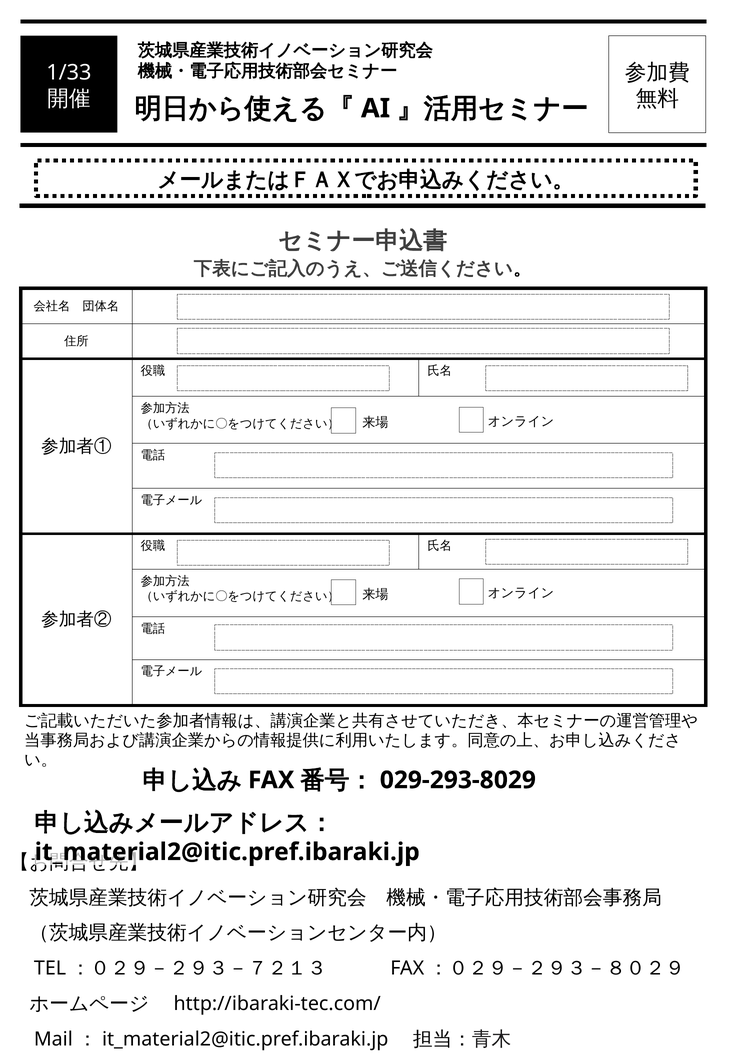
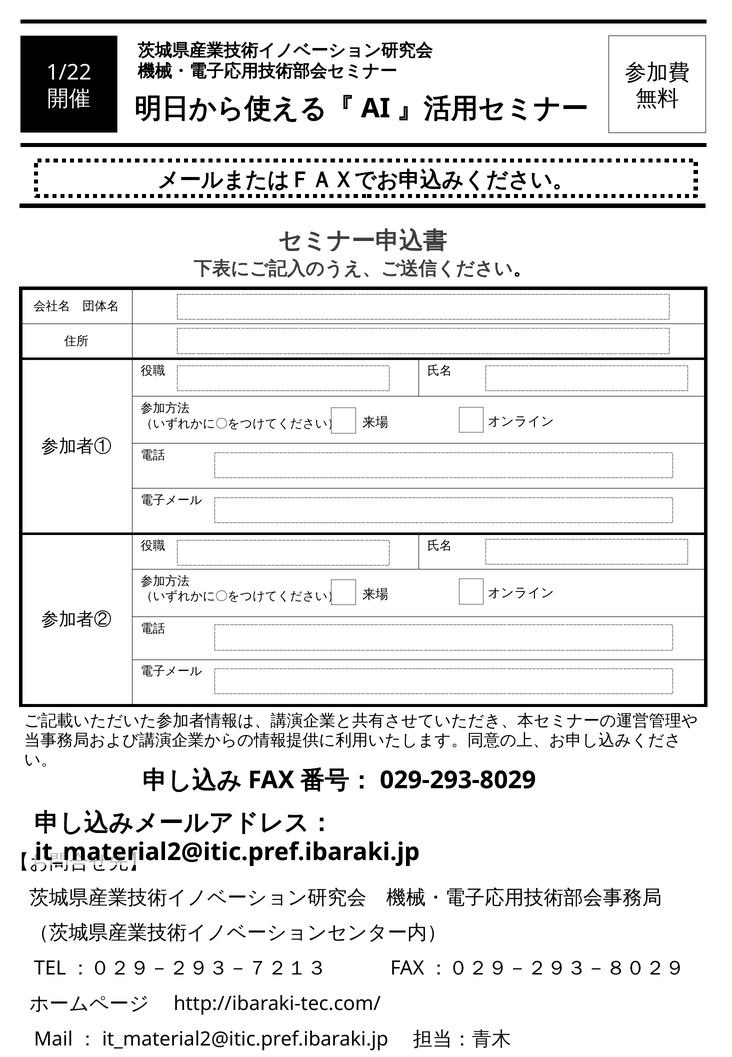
1/33: 1/33 -> 1/22 (69, 73)
